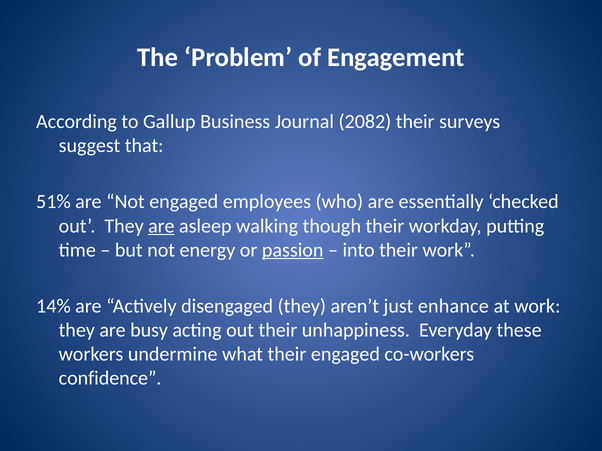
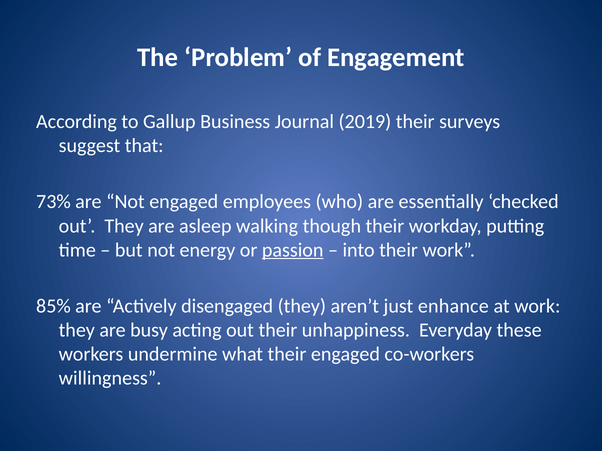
2082: 2082 -> 2019 (365, 122)
51%: 51% -> 73% (53, 202)
are underline: present -> none (161, 226)
14%: 14% -> 85% (53, 306)
confidence: confidence -> willingness (110, 379)
